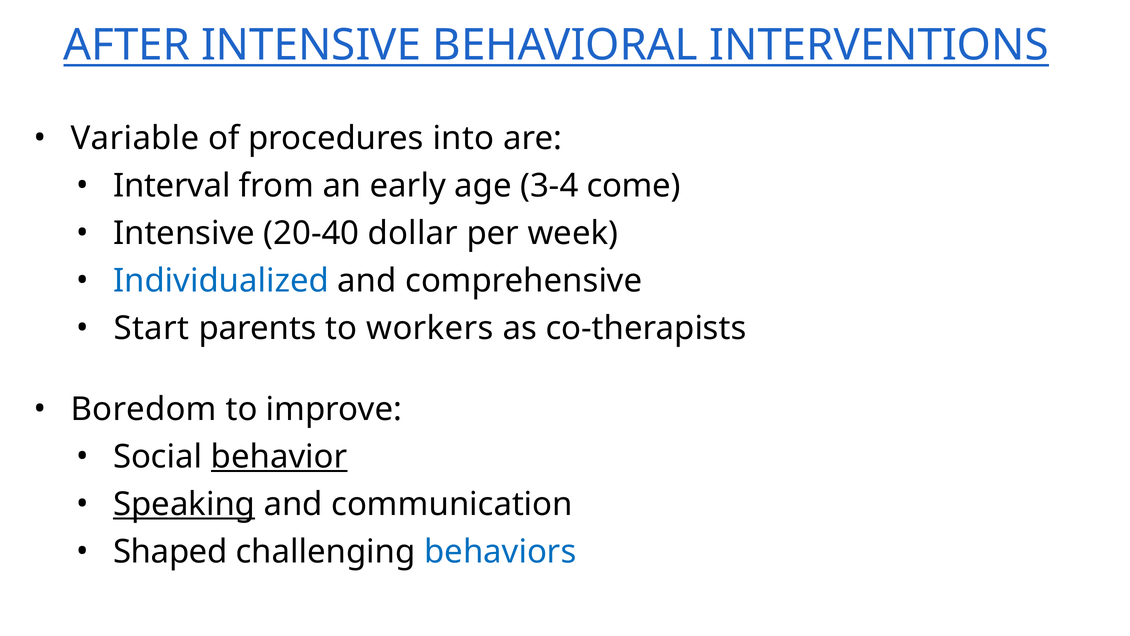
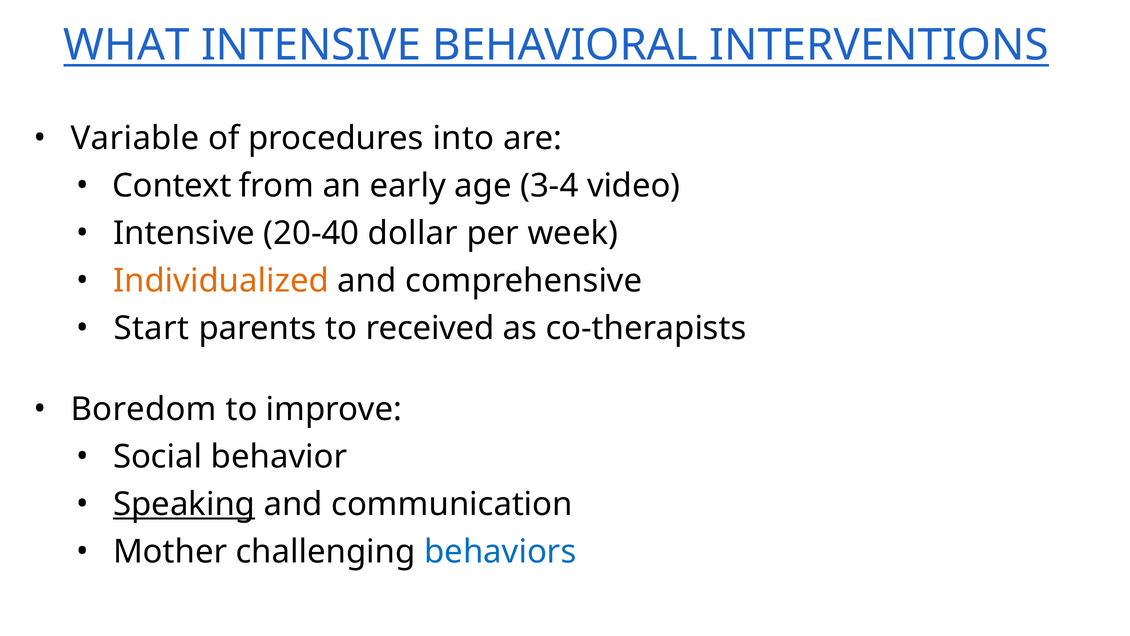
AFTER: AFTER -> WHAT (127, 45)
Interval: Interval -> Context (172, 186)
come: come -> video (634, 186)
Individualized colour: blue -> orange (221, 281)
workers: workers -> received (430, 328)
behavior underline: present -> none (279, 457)
Shaped: Shaped -> Mother (170, 551)
